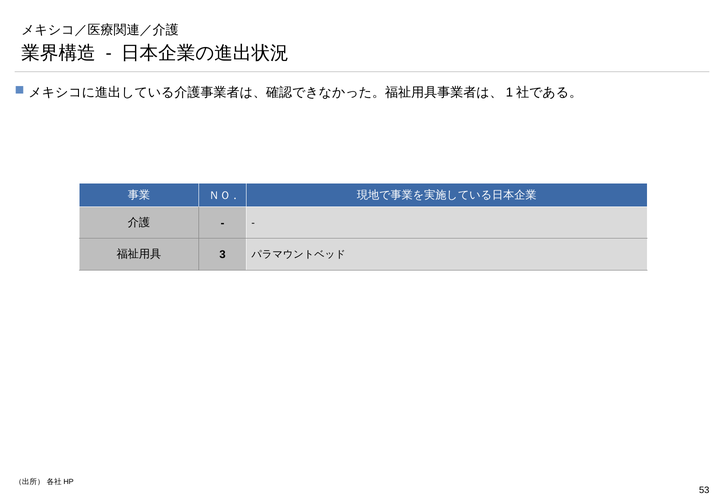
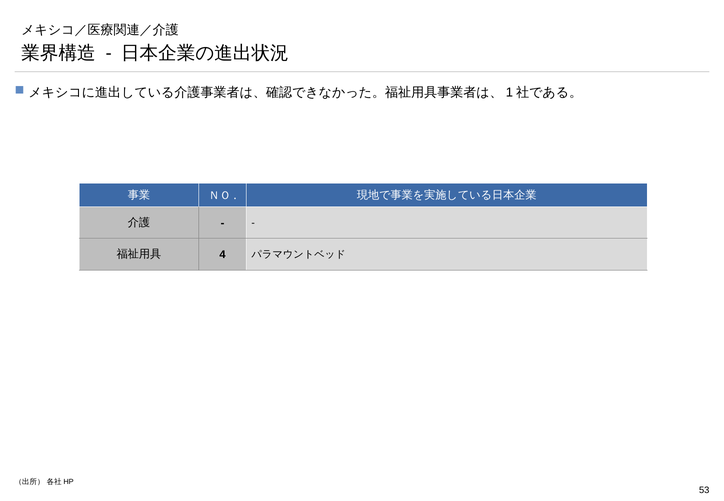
3: 3 -> 4 (223, 255)
